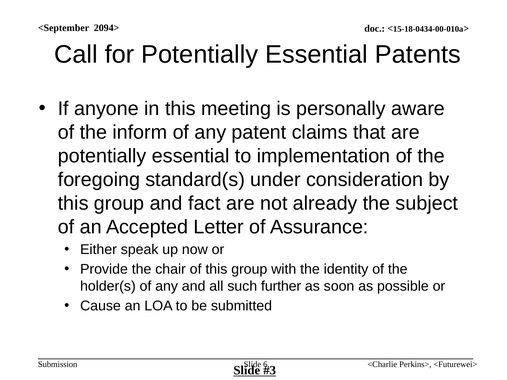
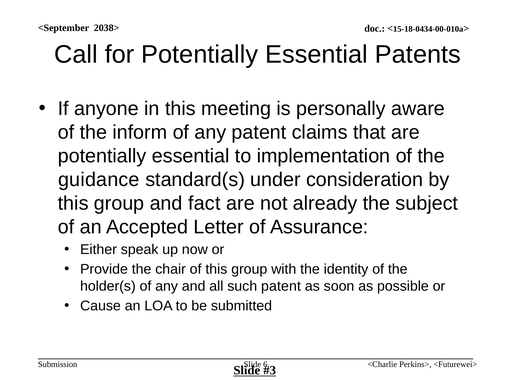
2094>: 2094> -> 2038> (107, 28)
foregoing: foregoing -> guidance (99, 180)
such further: further -> patent (281, 286)
